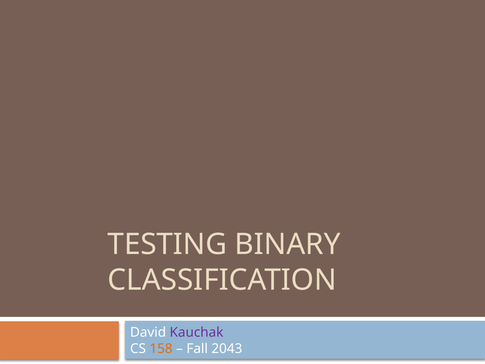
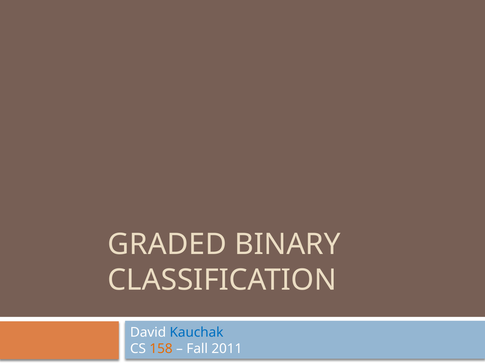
TESTING: TESTING -> GRADED (167, 244)
Kauchak colour: purple -> blue (197, 332)
2043: 2043 -> 2011 (227, 348)
